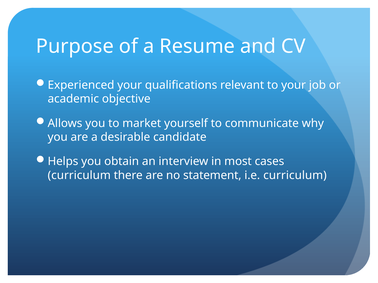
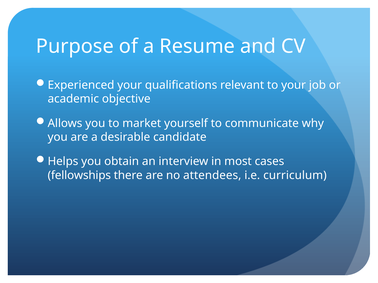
curriculum: curriculum -> fellowships (79, 176)
statement: statement -> attendees (212, 176)
